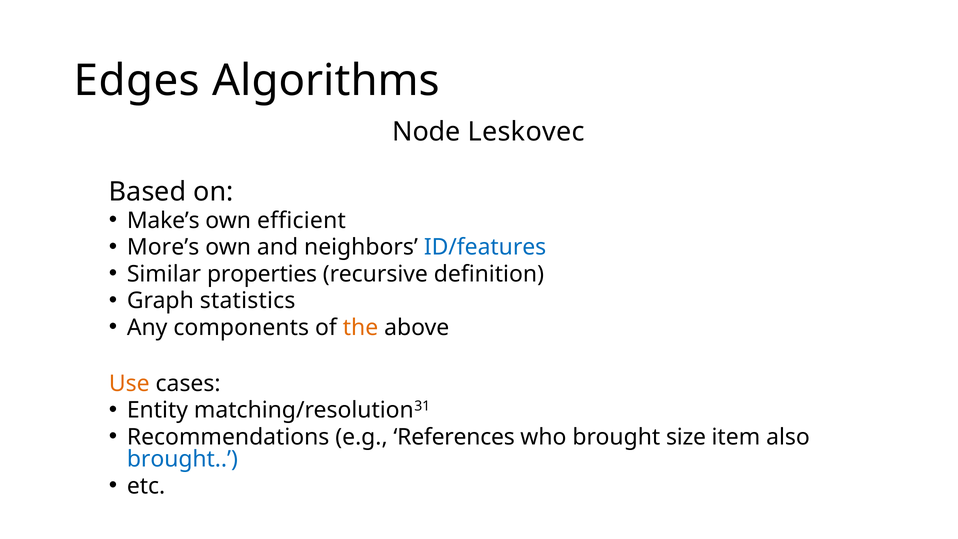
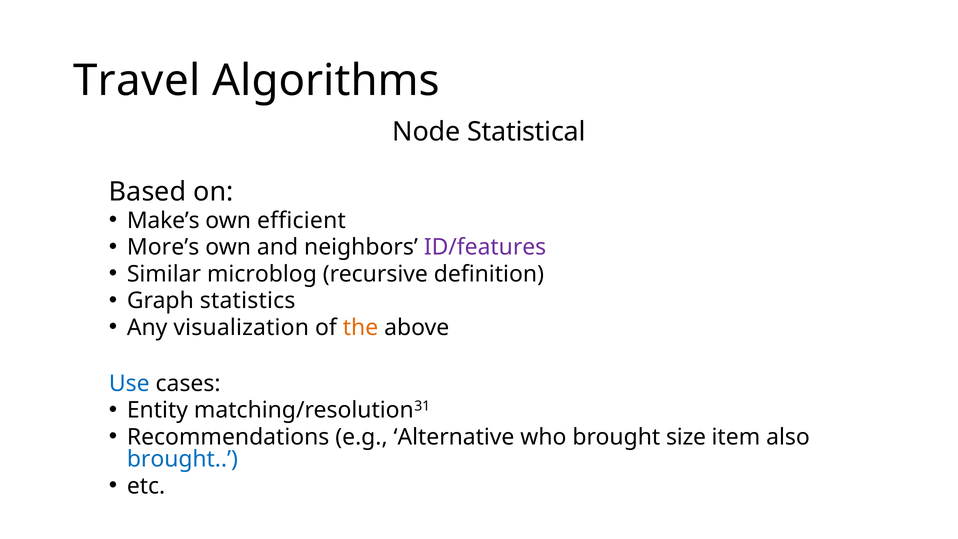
Edges: Edges -> Travel (137, 81)
Leskovec: Leskovec -> Statistical (526, 132)
ID/features colour: blue -> purple (485, 247)
properties: properties -> microblog (262, 274)
components: components -> visualization (241, 328)
Use colour: orange -> blue (129, 383)
References: References -> Alternative (454, 437)
